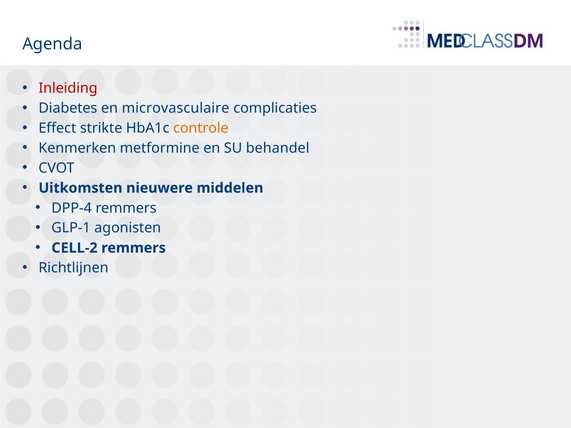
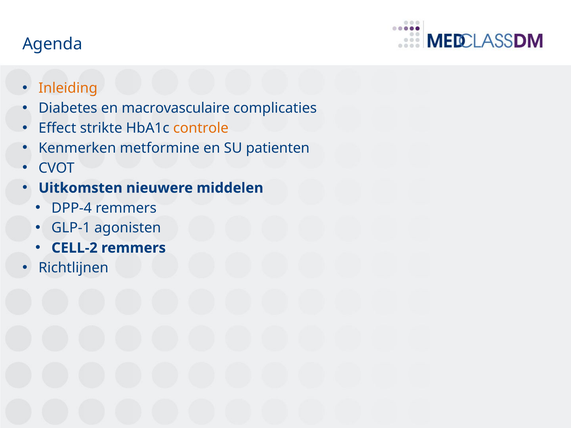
Inleiding colour: red -> orange (68, 88)
microvasculaire: microvasculaire -> macrovasculaire (176, 108)
behandel: behandel -> patienten (278, 148)
